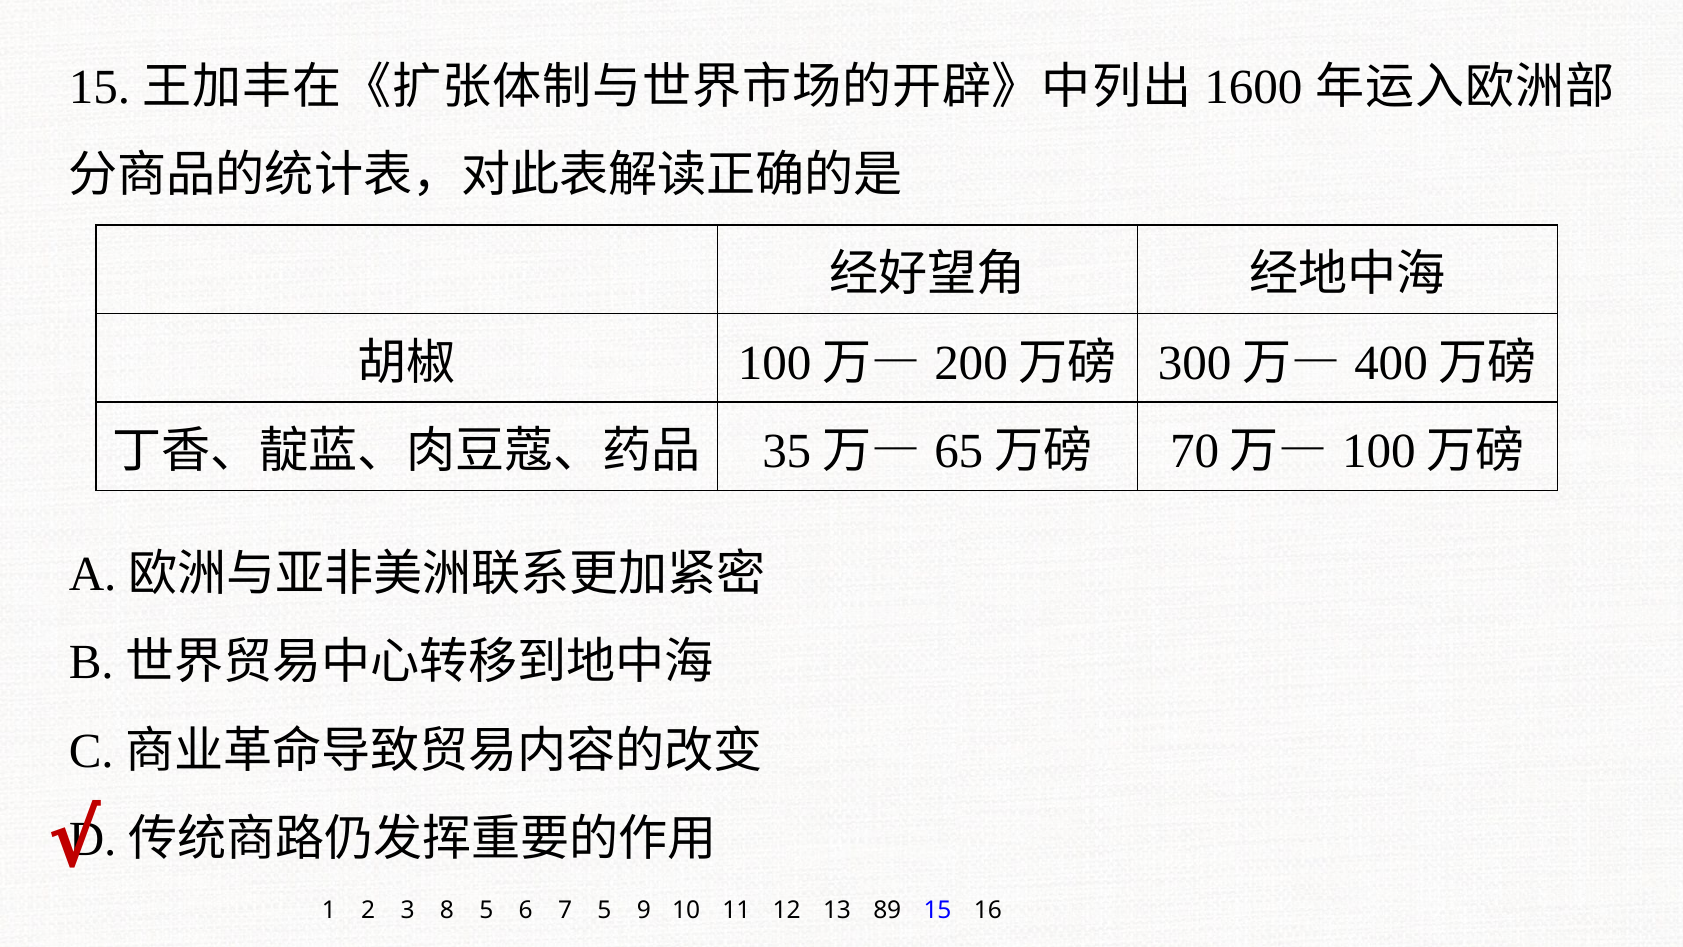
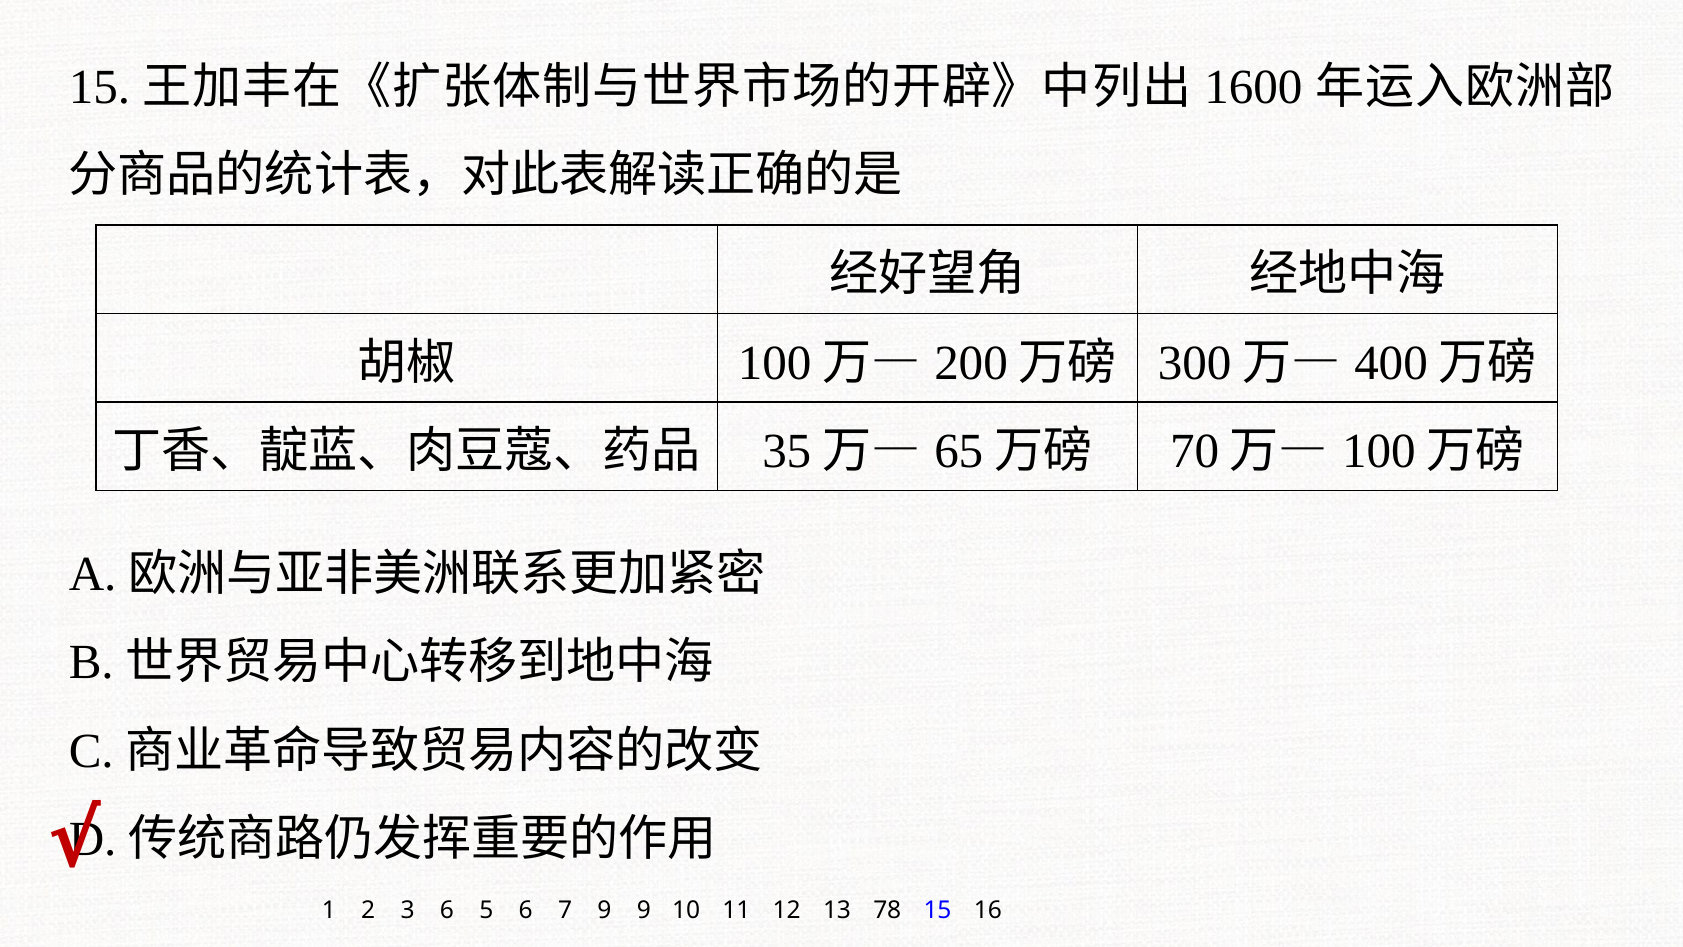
3 8: 8 -> 6 (447, 910)
7 5: 5 -> 9 (604, 910)
89: 89 -> 78 (887, 910)
